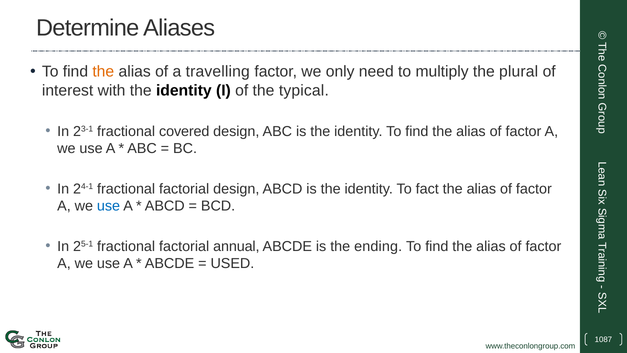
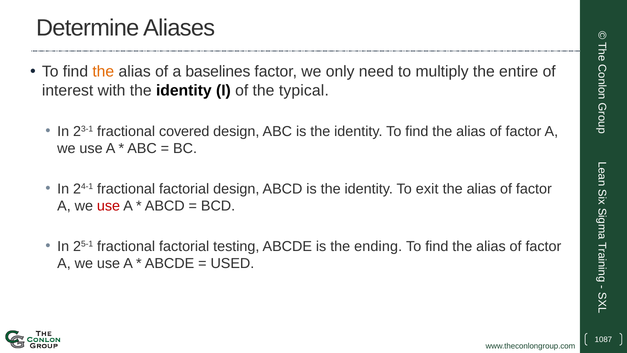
travelling: travelling -> baselines (218, 72)
plural: plural -> entire (519, 72)
fact: fact -> exit (427, 189)
use colour: blue -> red (109, 206)
annual: annual -> testing (236, 246)
